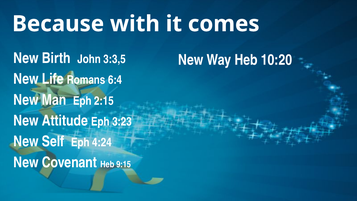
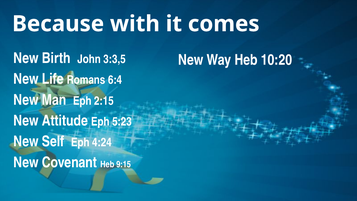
3:23: 3:23 -> 5:23 (122, 122)
